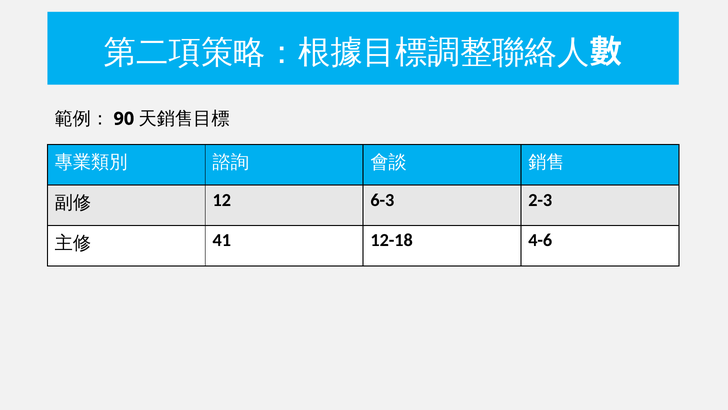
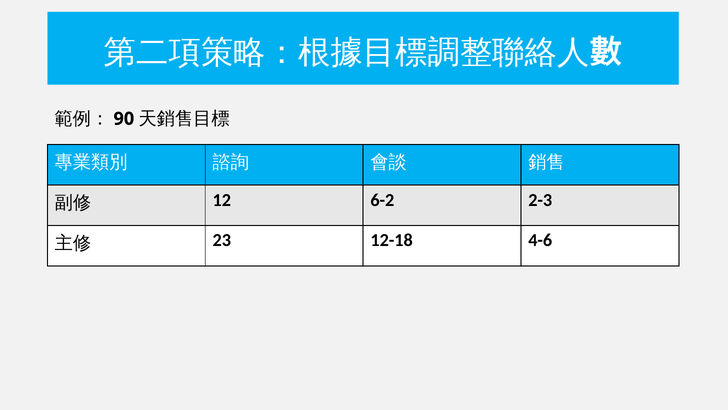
6-3: 6-3 -> 6-2 (382, 200)
41: 41 -> 23 (222, 240)
